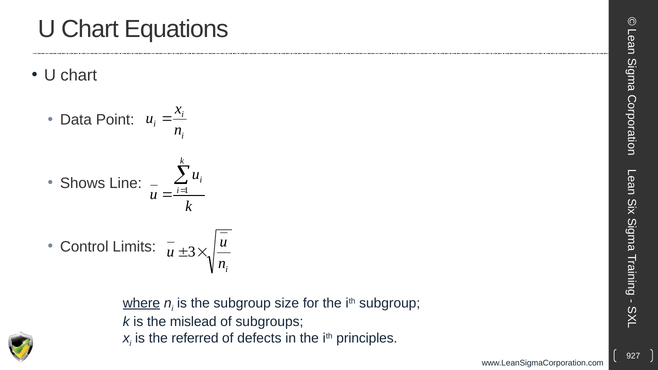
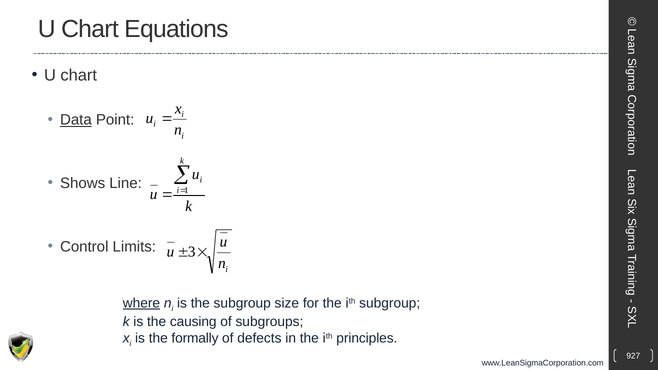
Data underline: none -> present (76, 120)
mislead: mislead -> causing (193, 322)
referred: referred -> formally (195, 338)
